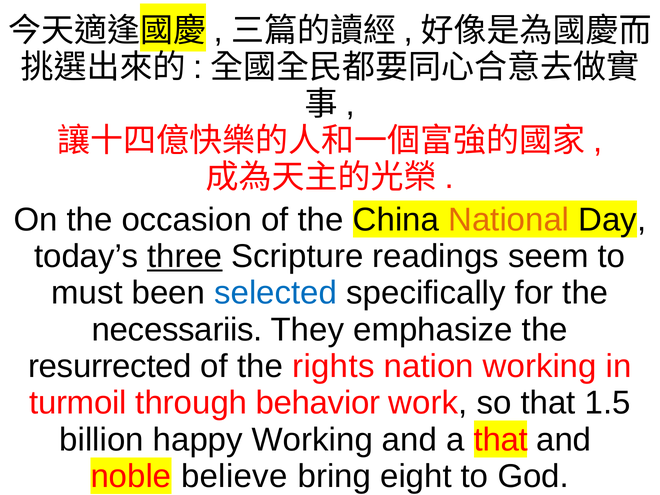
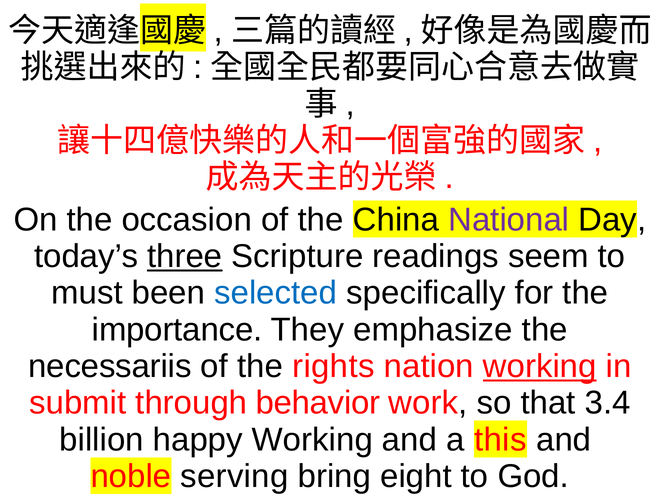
National colour: orange -> purple (509, 220)
necessariis: necessariis -> importance (177, 330)
resurrected: resurrected -> necessariis (110, 366)
working underline: none -> present (540, 366)
turmoil: turmoil -> submit (78, 403)
1.5: 1.5 -> 3.4 (608, 403)
a that: that -> this (500, 440)
believe: believe -> serving (234, 476)
